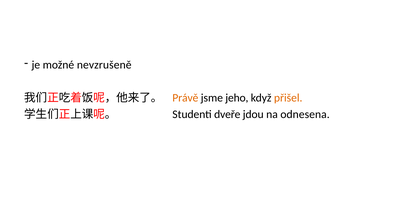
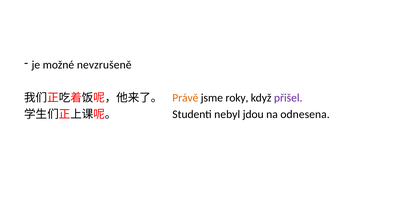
jeho: jeho -> roky (237, 98)
přišel colour: orange -> purple (288, 98)
dveře: dveře -> nebyl (227, 114)
